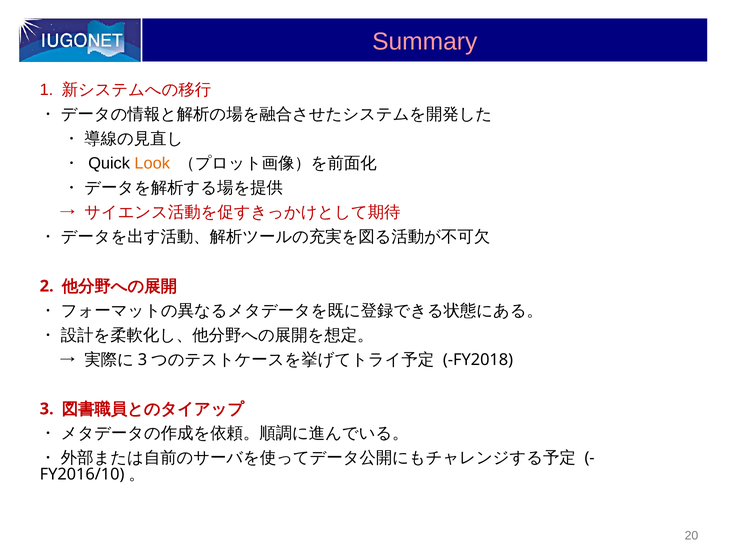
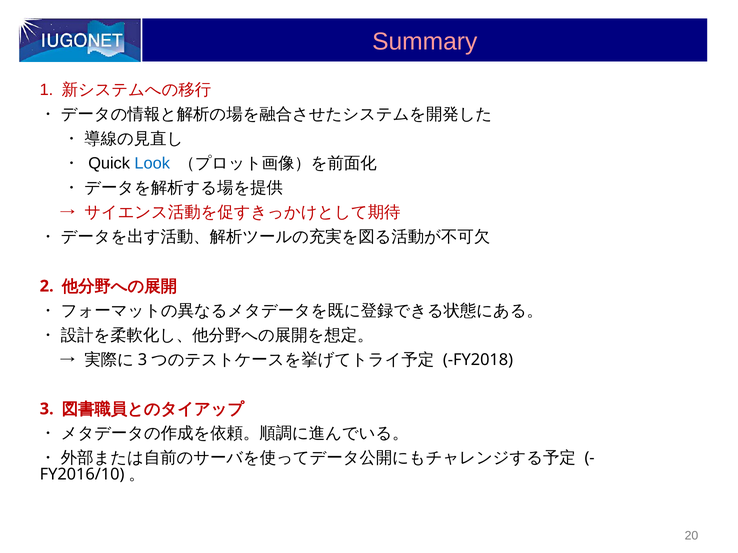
Look colour: orange -> blue (152, 163)
